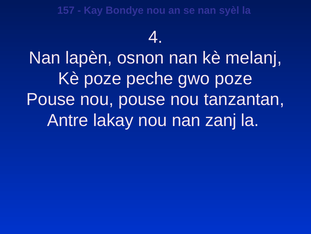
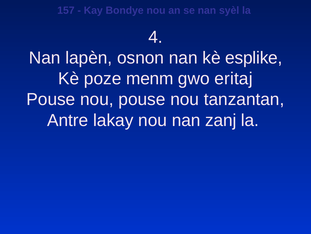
melanj: melanj -> esplike (254, 58)
peche: peche -> menm (150, 78)
gwo poze: poze -> eritaj (233, 78)
